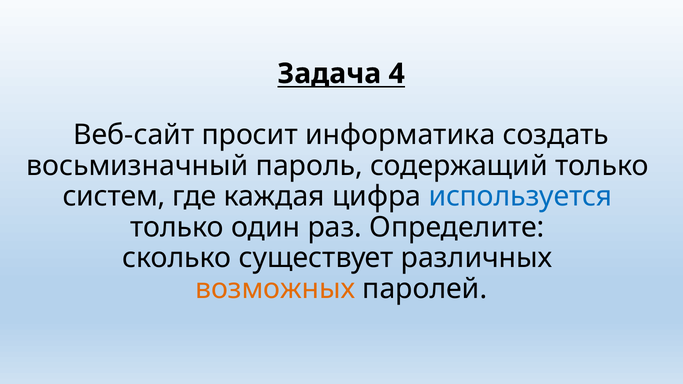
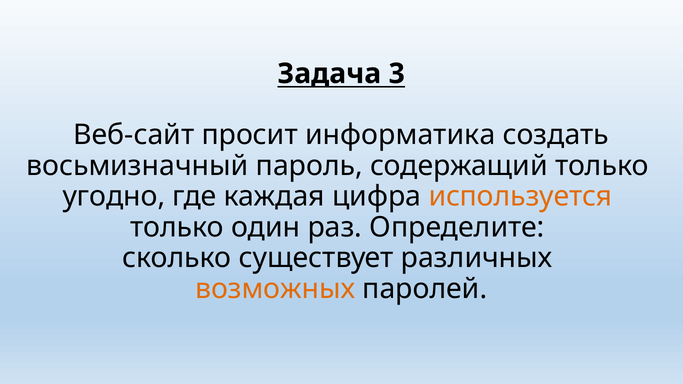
4: 4 -> 3 (397, 74)
систем: систем -> угодно (114, 197)
используется colour: blue -> orange (520, 197)
